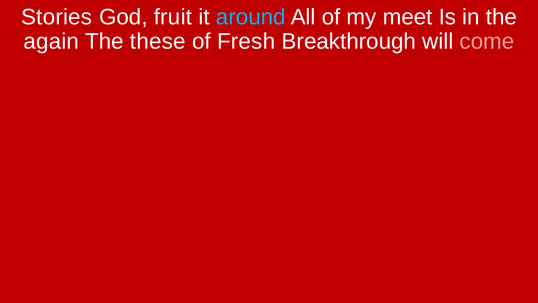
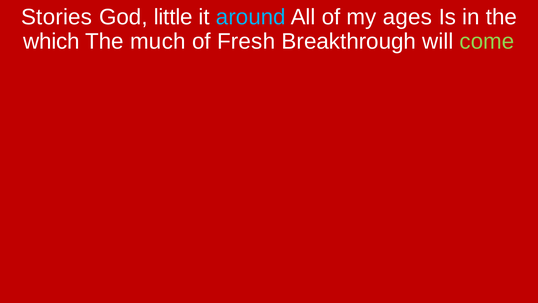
fruit: fruit -> little (173, 17)
meet: meet -> ages (407, 17)
again: again -> which (51, 41)
these: these -> much (158, 41)
come colour: pink -> light green (487, 41)
